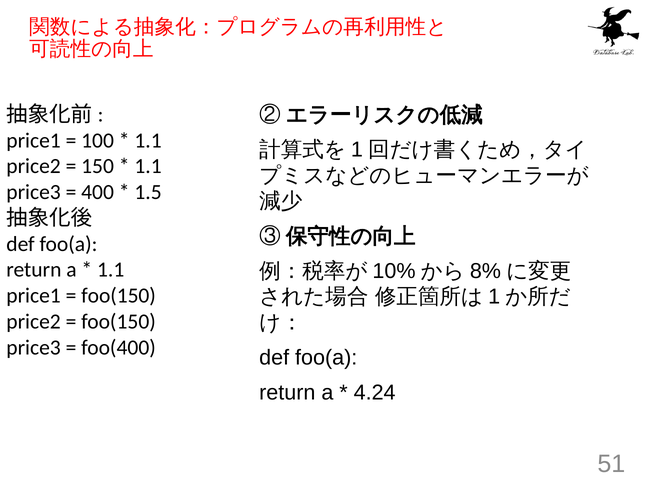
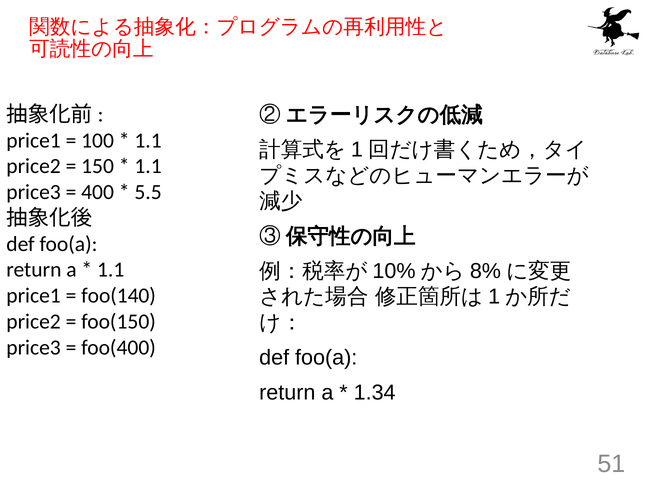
1.5: 1.5 -> 5.5 (148, 192)
foo(150: foo(150 -> foo(140 (119, 295)
4.24: 4.24 -> 1.34 (375, 392)
